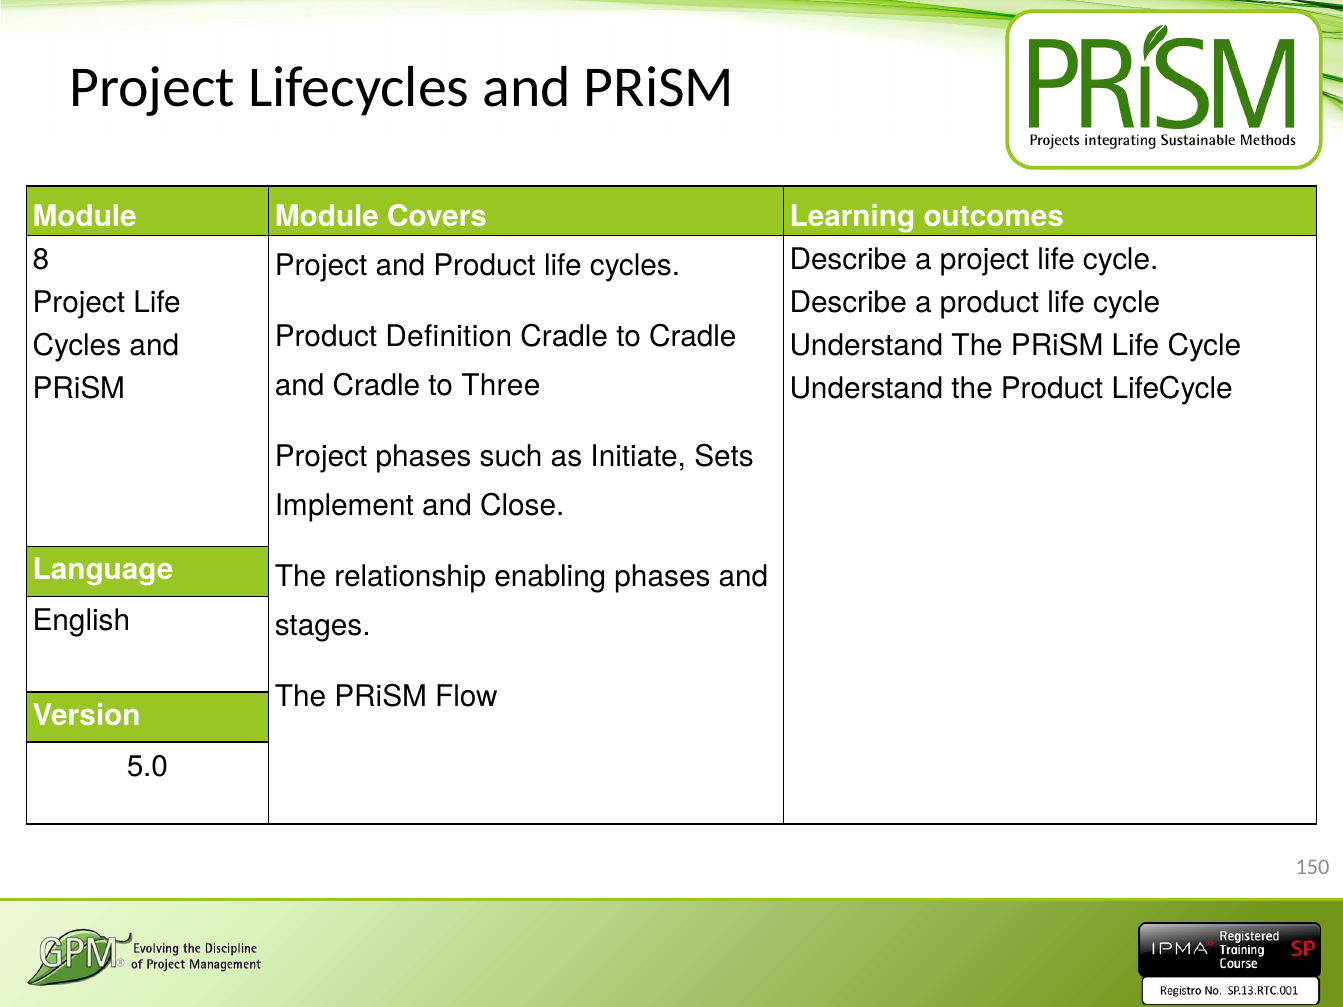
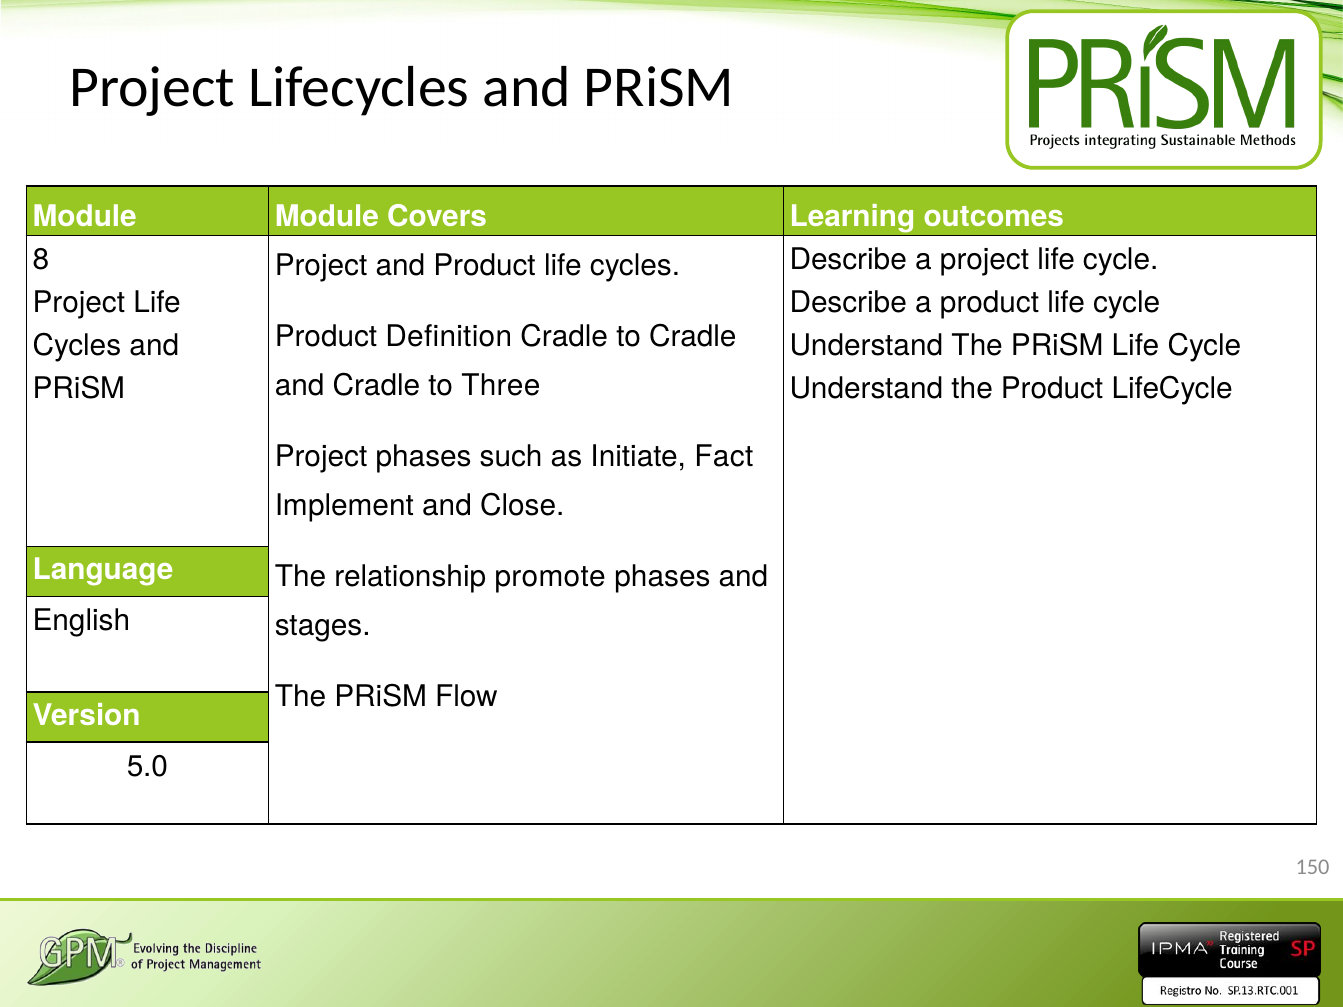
Sets: Sets -> Fact (724, 457)
enabling: enabling -> promote (550, 577)
